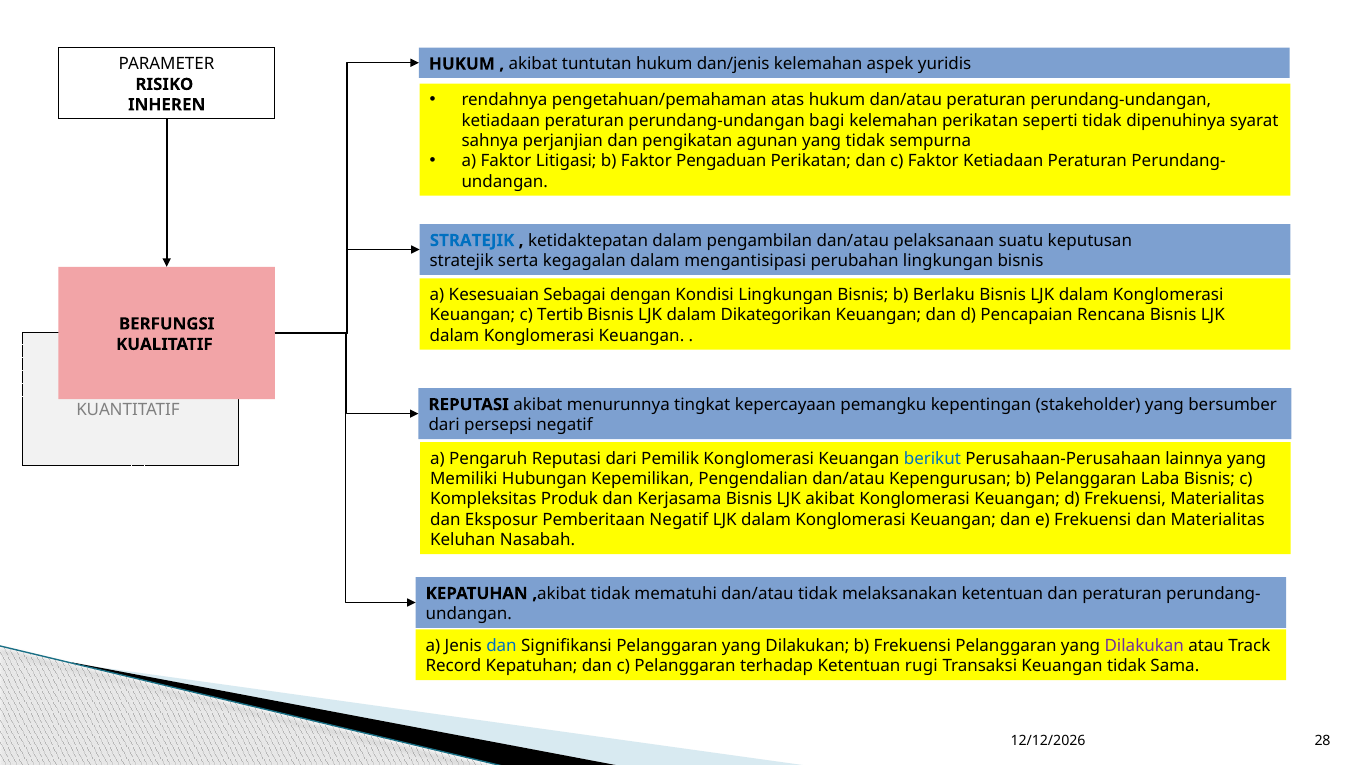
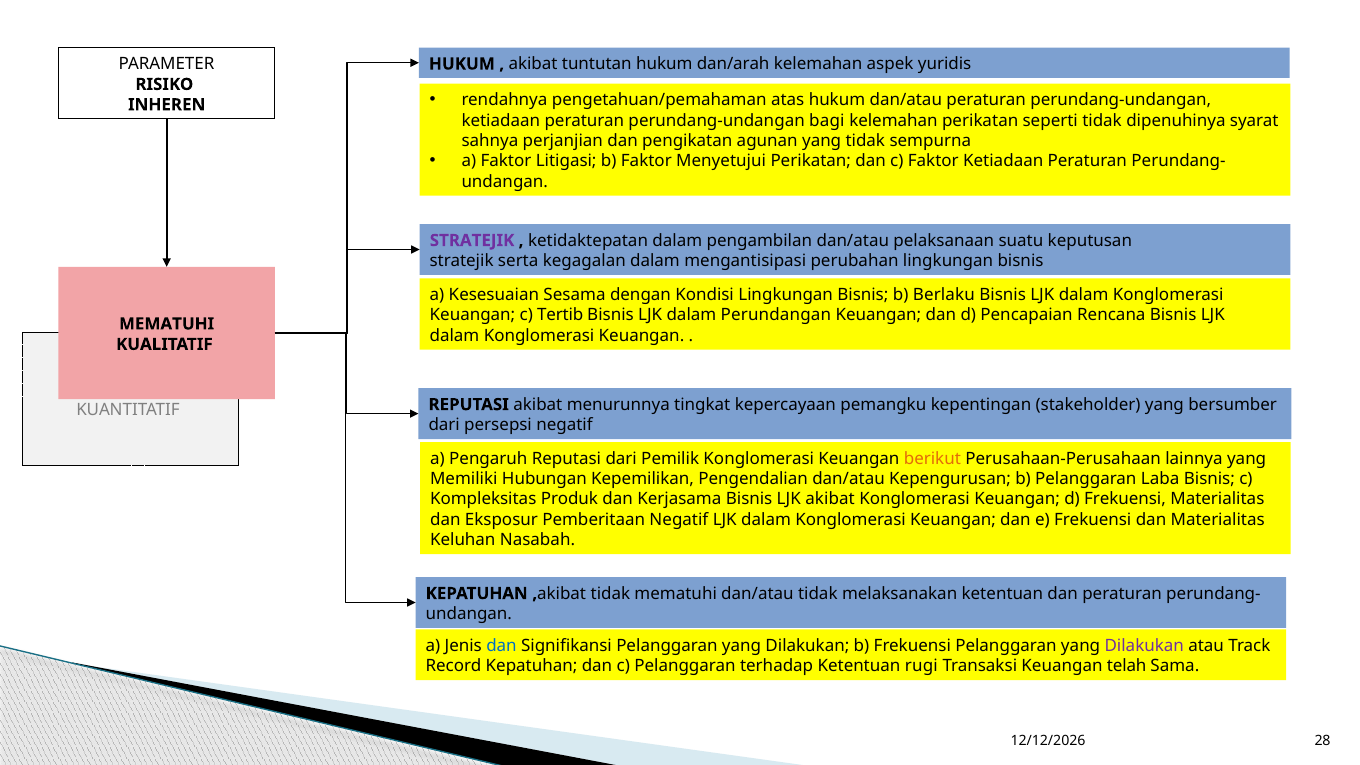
dan/jenis: dan/jenis -> dan/arah (733, 64)
Pengaduan: Pengaduan -> Menyetujui (721, 161)
STRATEJIK colour: blue -> purple (472, 240)
Sebagai: Sebagai -> Sesama (574, 295)
Dikategorikan: Dikategorikan -> Perundangan (776, 315)
BERFUNGSI: BERFUNGSI -> MEMATUHI (167, 324)
berikut colour: blue -> orange (932, 458)
Keuangan tidak: tidak -> telah (1127, 666)
